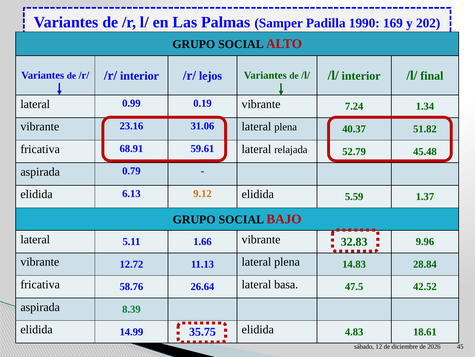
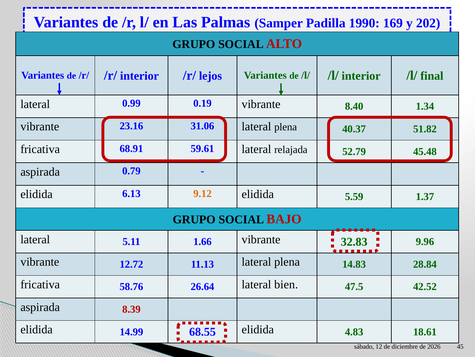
7.24: 7.24 -> 8.40 (354, 106)
basa: basa -> bien (286, 284)
8.39 colour: green -> red (131, 309)
35.75: 35.75 -> 68.55 (202, 331)
